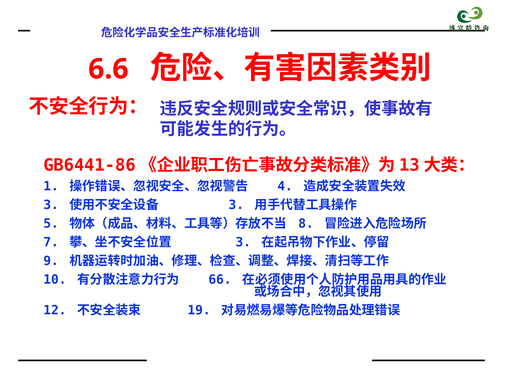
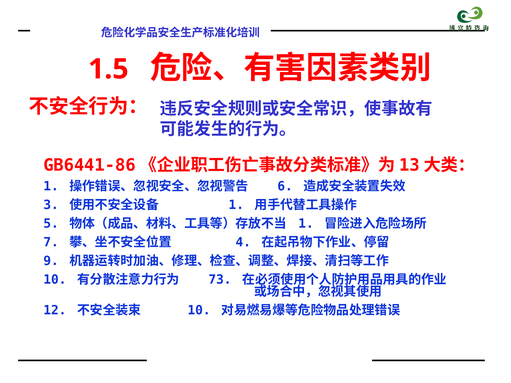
6.6: 6.6 -> 1.5 (108, 69)
4: 4 -> 6 (285, 186)
3: 3 -> 1 (236, 205)
8: 8 -> 1 (306, 224)
3: 3 -> 4 (243, 242)
66: 66 -> 73 (220, 280)
19: 19 -> 10 (199, 311)
